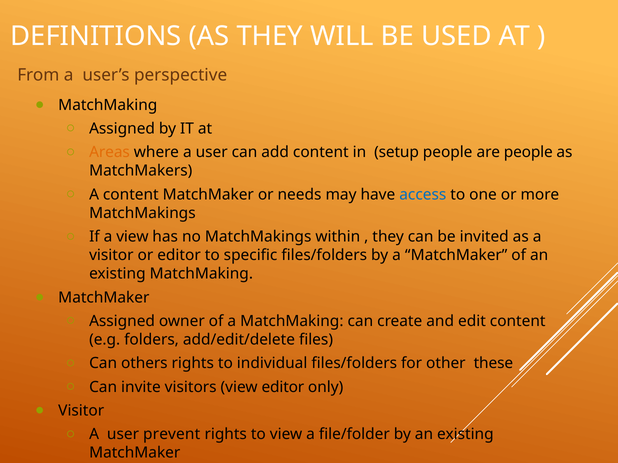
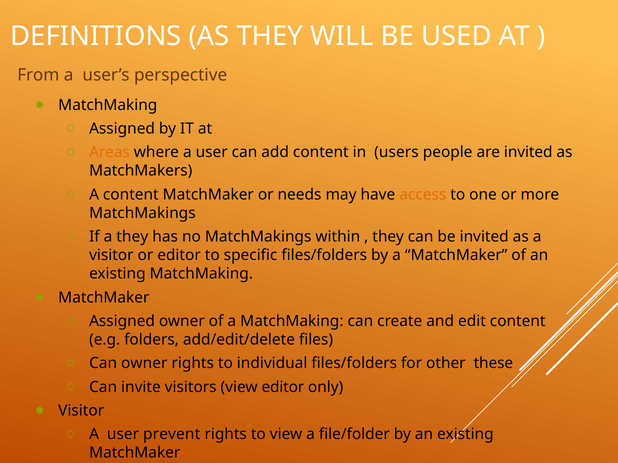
setup: setup -> users (396, 153)
are people: people -> invited (528, 153)
access colour: blue -> orange (423, 195)
a view: view -> they (132, 237)
Can others: others -> owner (144, 364)
